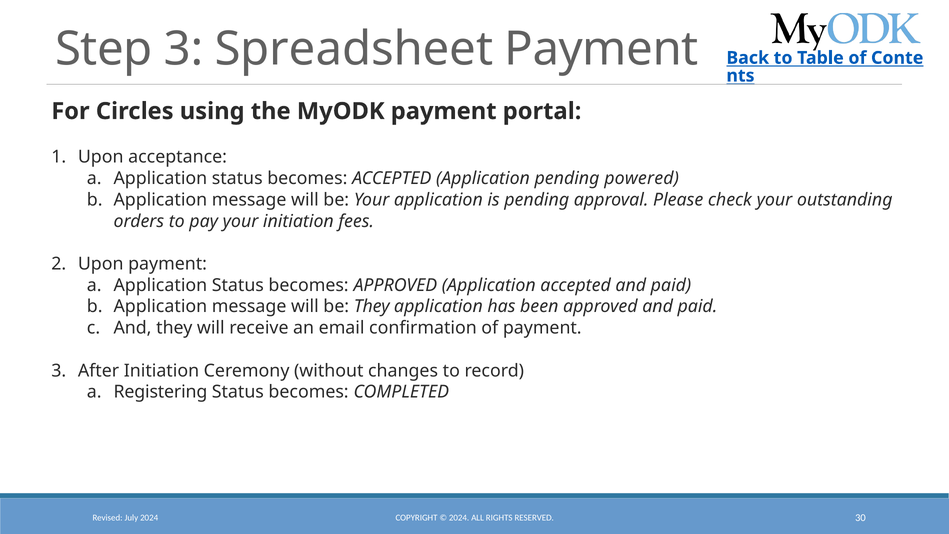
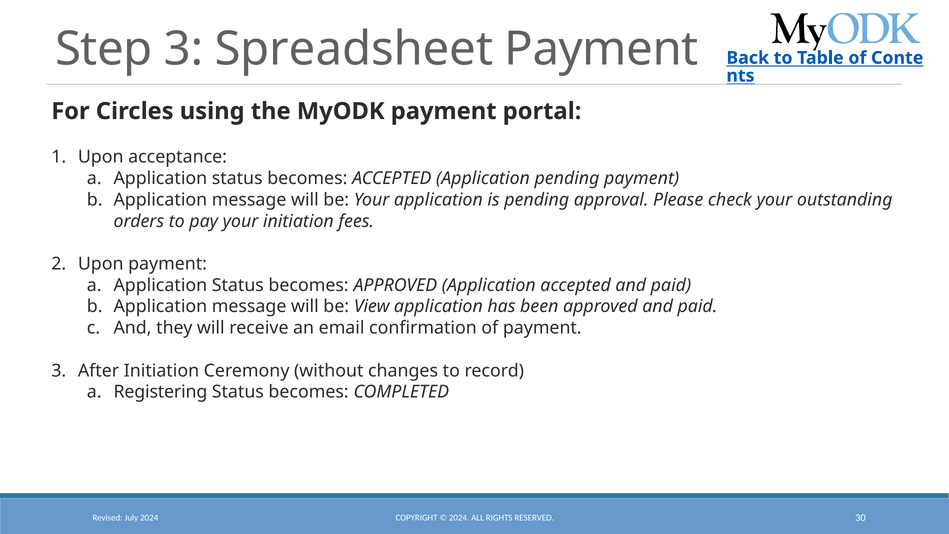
pending powered: powered -> payment (642, 178)
be They: They -> View (372, 307)
